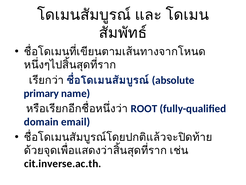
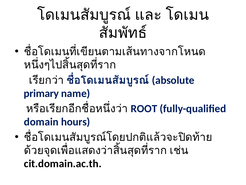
email: email -> hours (76, 122)
cit.inverse.ac.th: cit.inverse.ac.th -> cit.domain.ac.th (63, 163)
